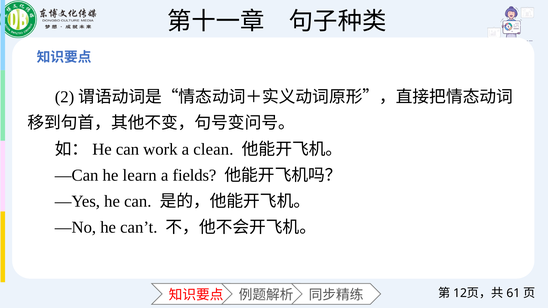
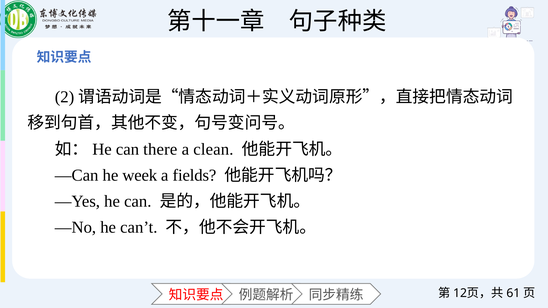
work: work -> there (160, 149)
learn: learn -> week (140, 175)
